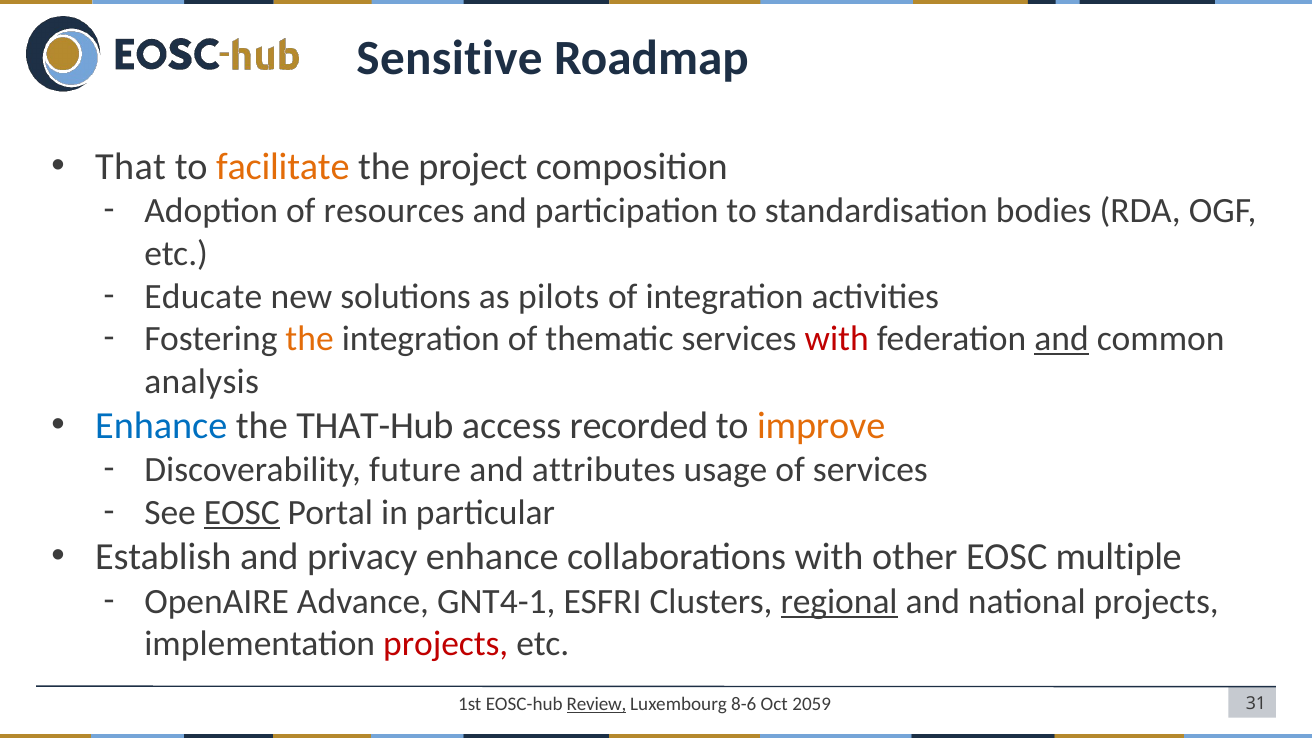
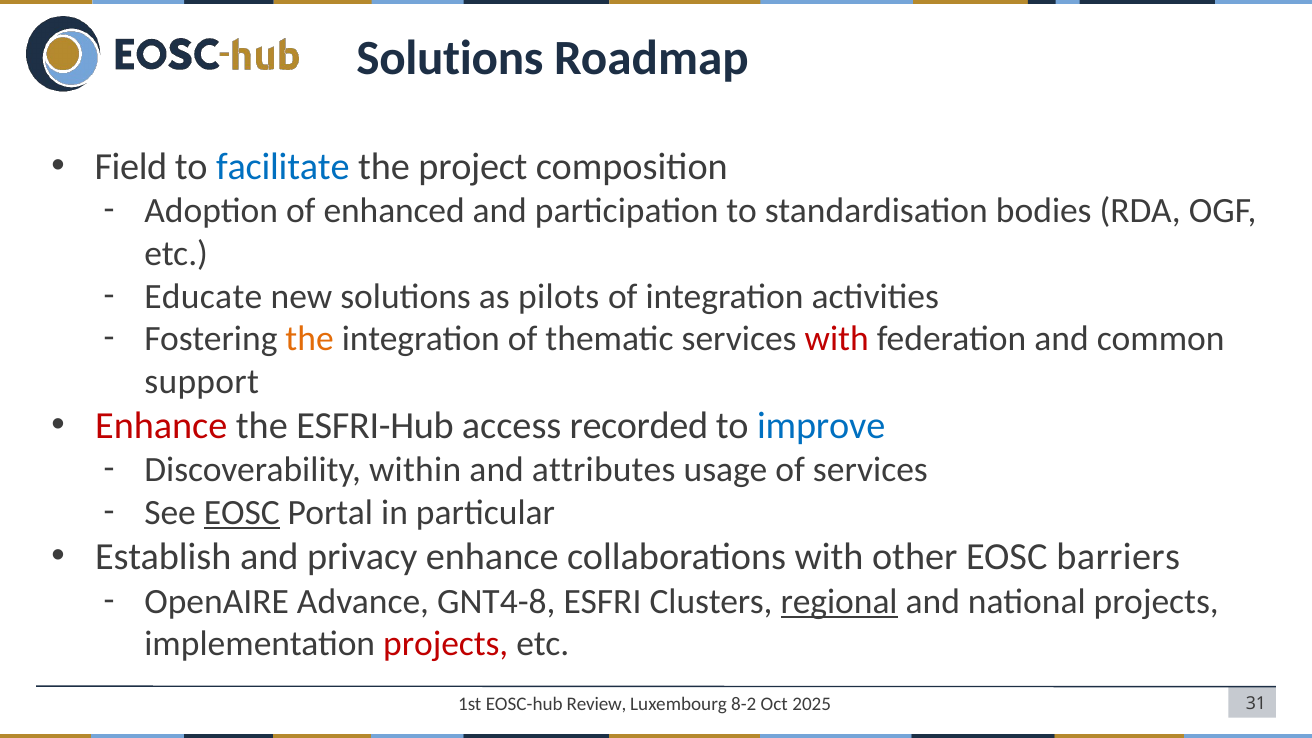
Sensitive: Sensitive -> Solutions (450, 58)
That: That -> Field (131, 167)
facilitate colour: orange -> blue (283, 167)
resources: resources -> enhanced (394, 211)
and underline: present -> none (1062, 339)
analysis: analysis -> support (202, 382)
Enhance colour: blue -> red (161, 426)
THAT-Hub: THAT-Hub -> ESFRI-Hub (375, 426)
improve colour: orange -> blue (821, 426)
future: future -> within (415, 470)
multiple: multiple -> barriers (1118, 557)
GNT4-1: GNT4-1 -> GNT4-8 (496, 601)
Review underline: present -> none (597, 704)
8-6: 8-6 -> 8-2 (744, 704)
2059: 2059 -> 2025 (812, 704)
